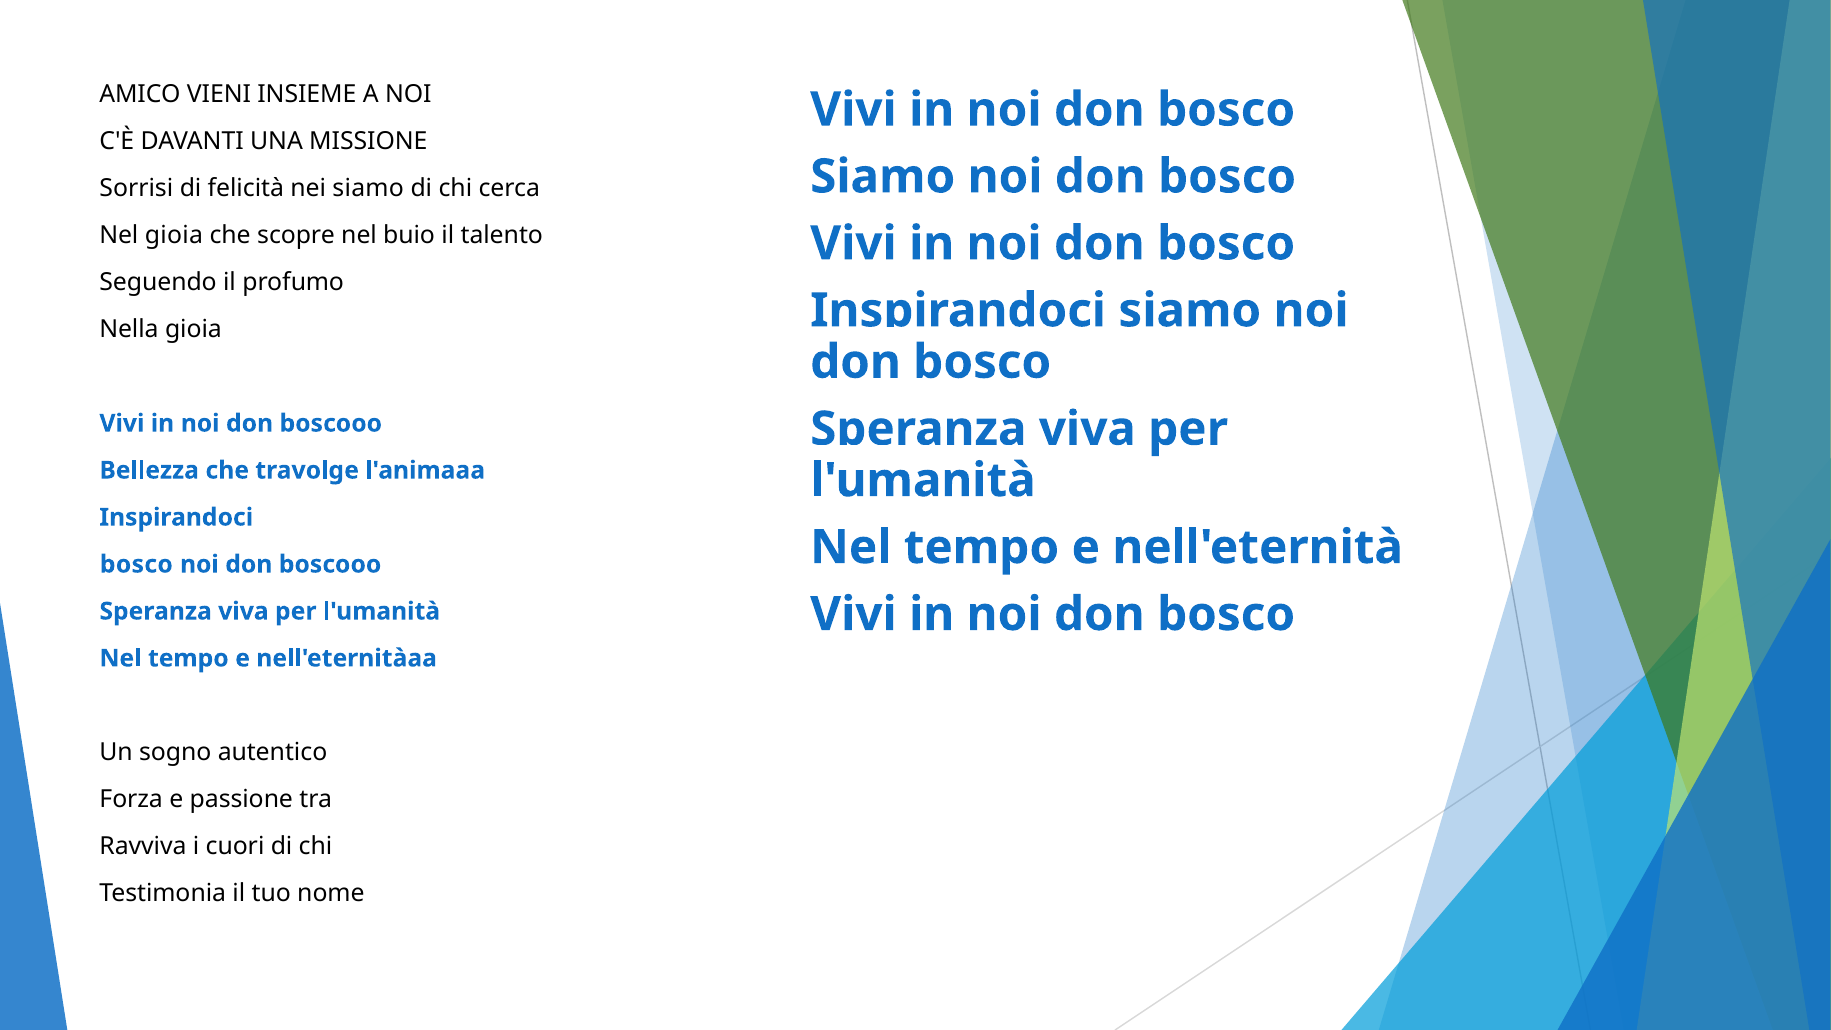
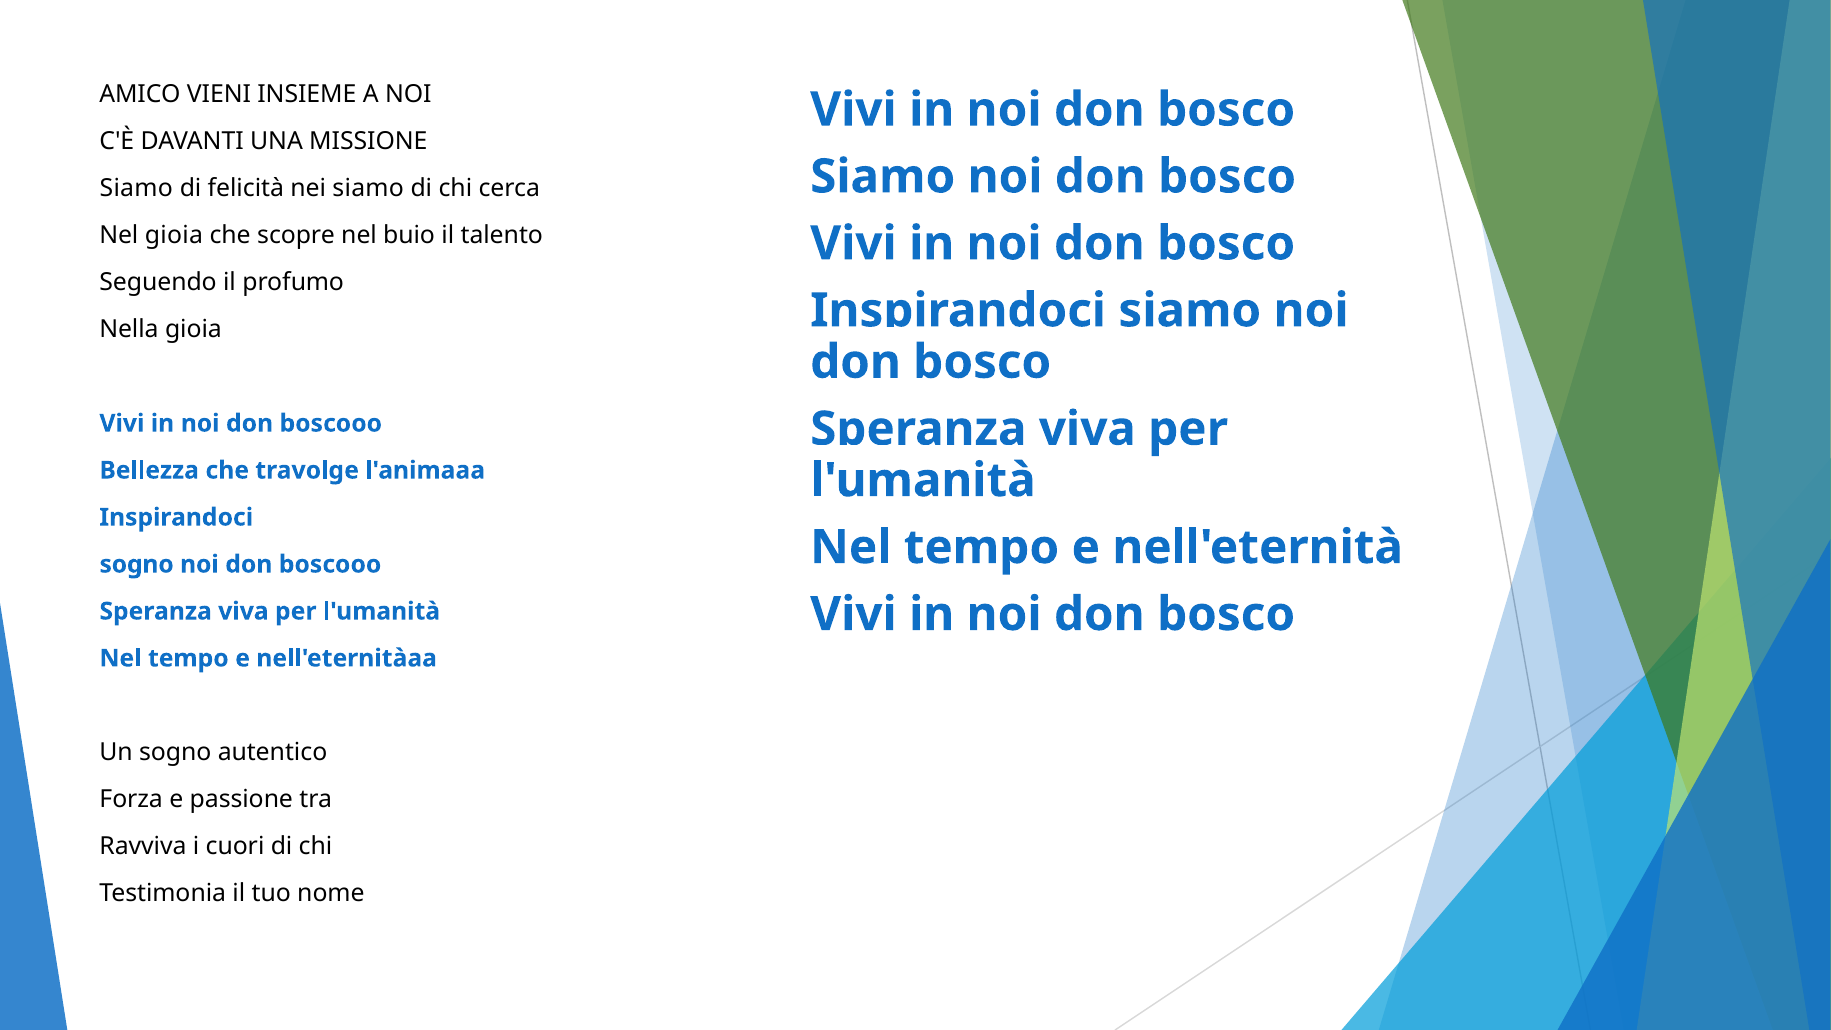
Sorrisi: Sorrisi -> Siamo (136, 188)
bosco: bosco -> sogno (137, 564)
